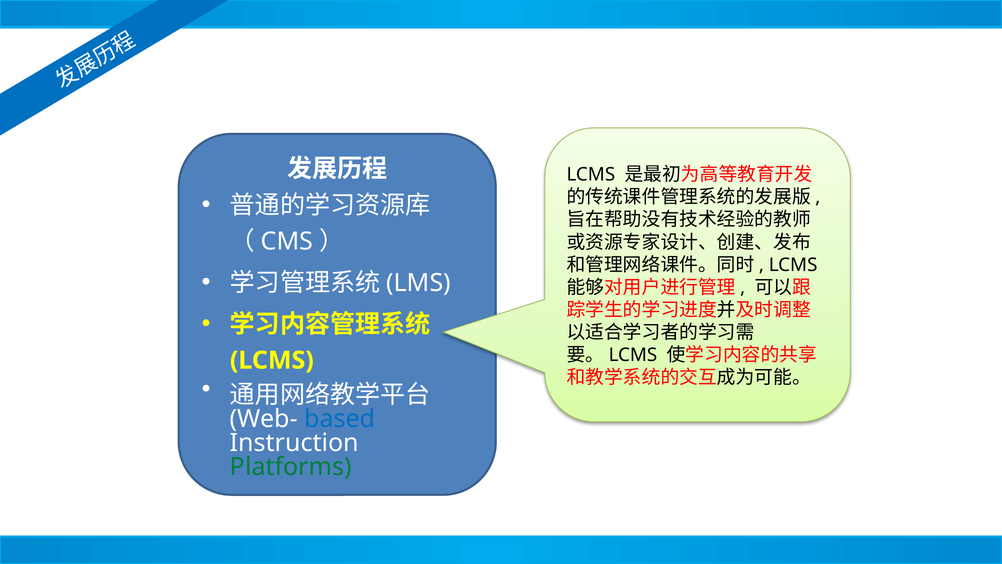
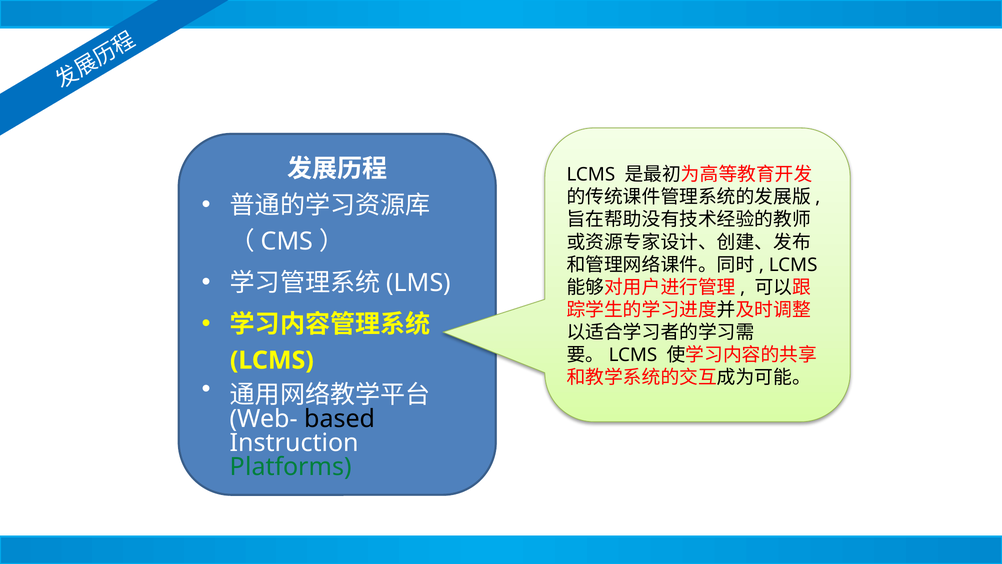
based colour: blue -> black (340, 419)
